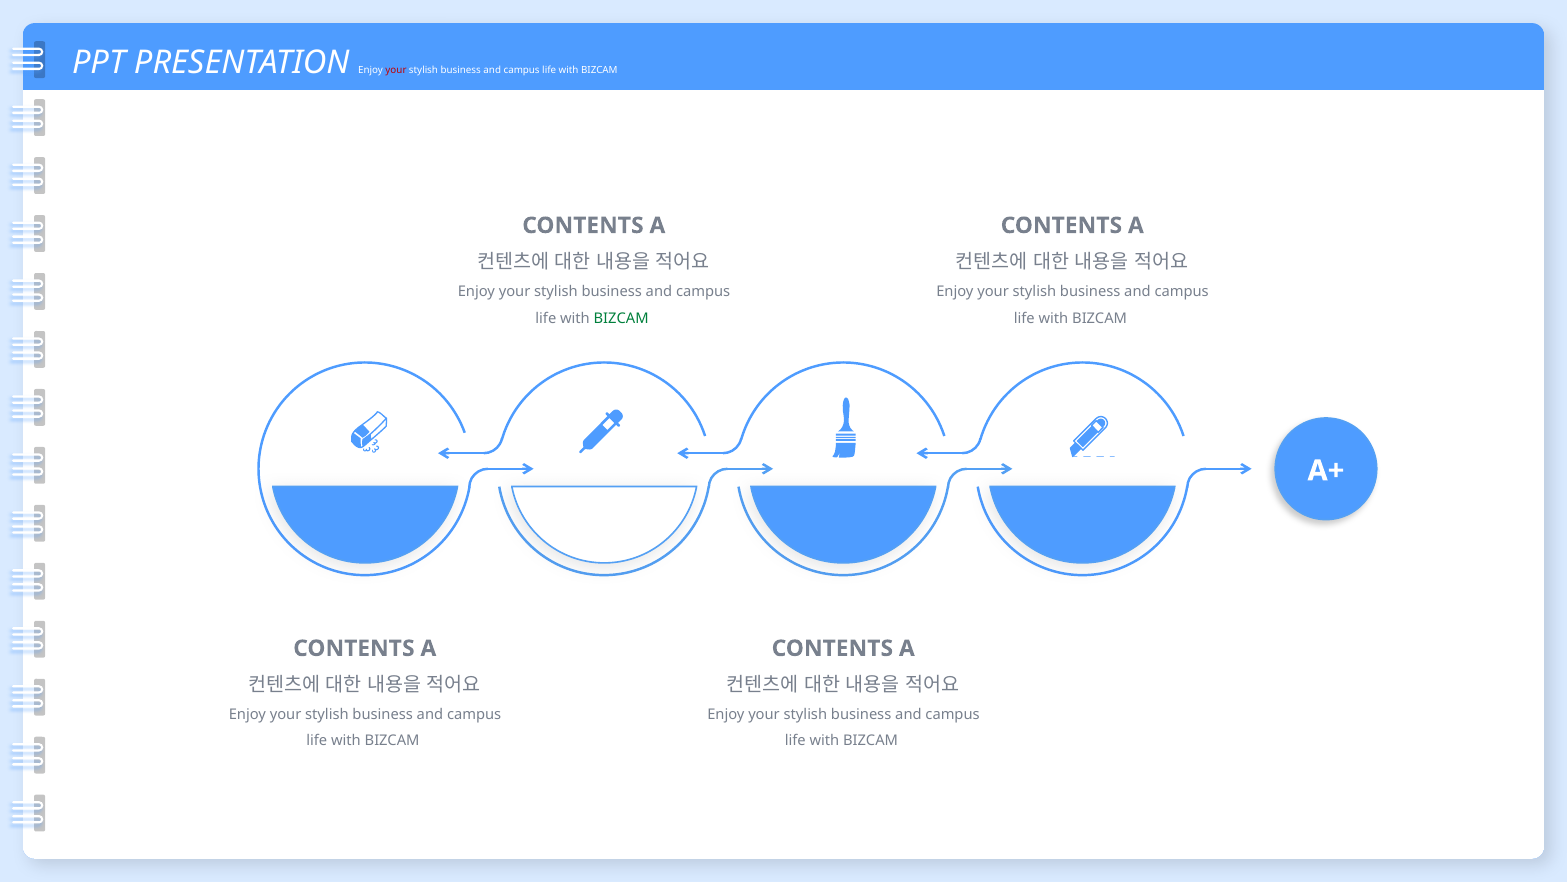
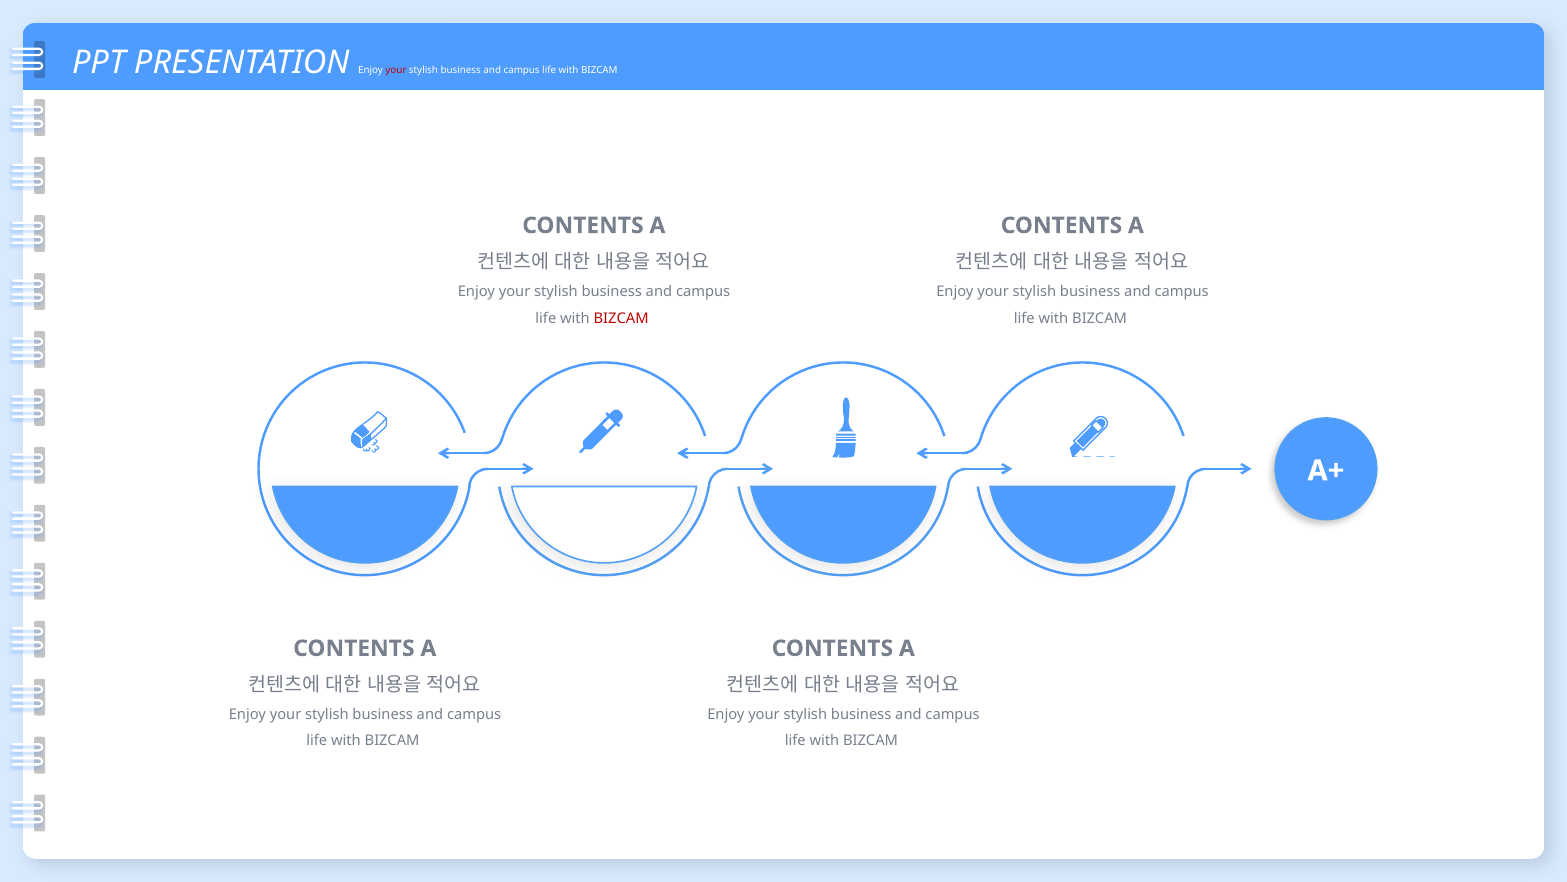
BIZCAM colour: green -> red (621, 318)
